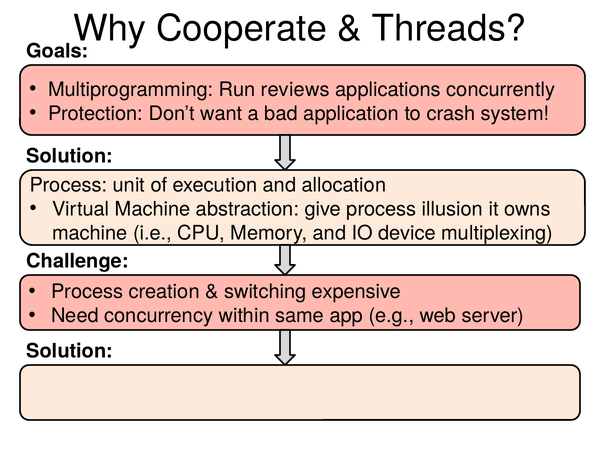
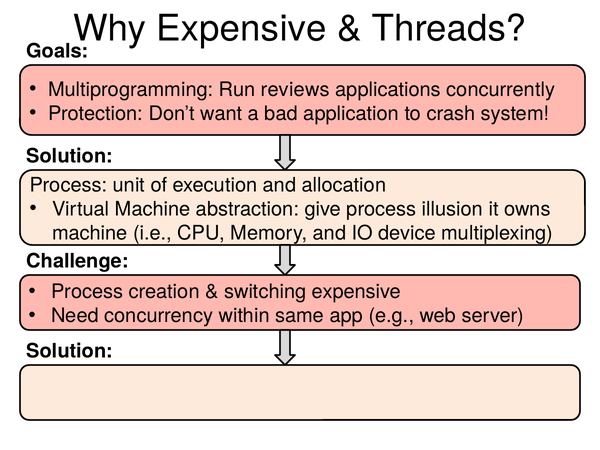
Why Cooperate: Cooperate -> Expensive (241, 29)
